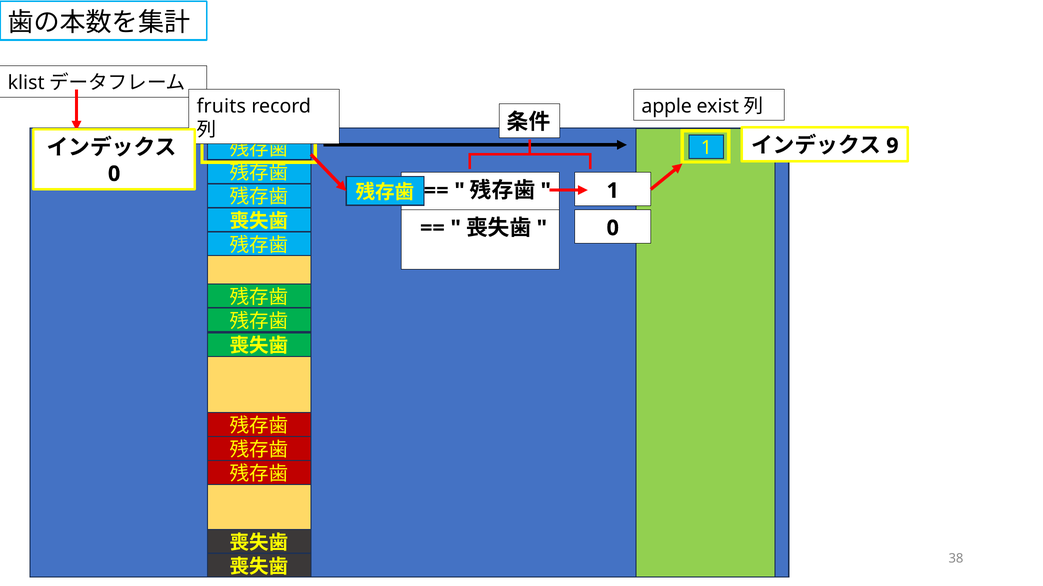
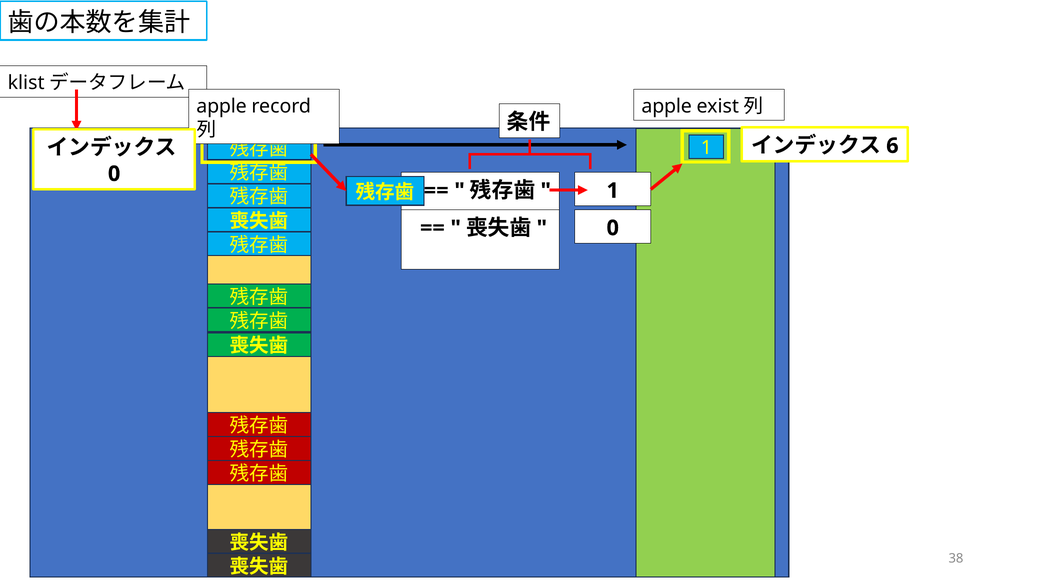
fruits: fruits -> apple (222, 106)
9: 9 -> 6 (892, 146)
